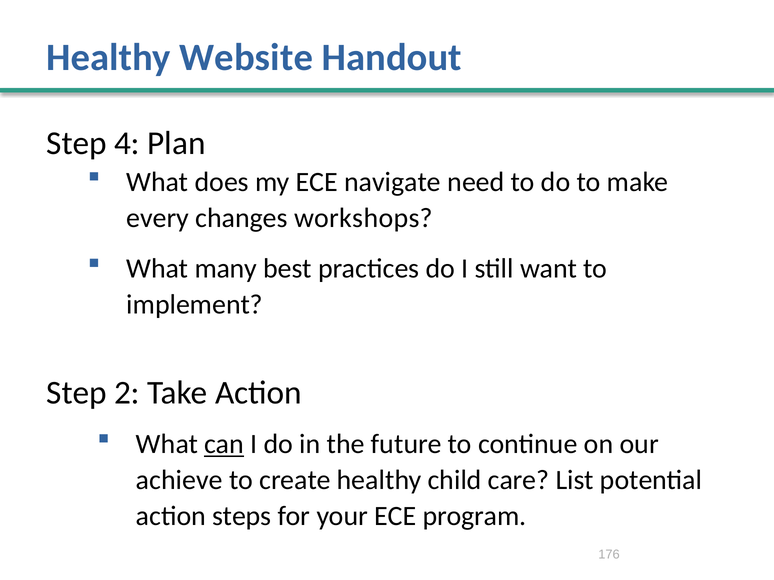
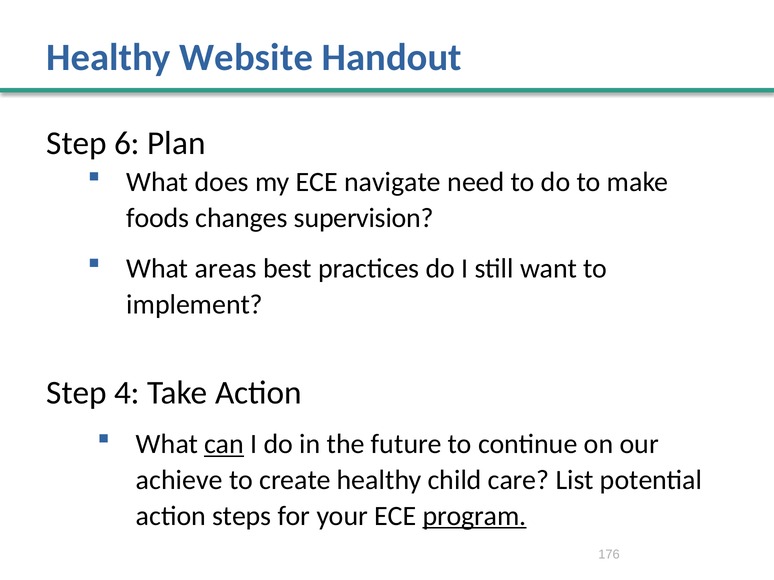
4: 4 -> 6 (127, 143)
every: every -> foods (158, 218)
workshops: workshops -> supervision (364, 218)
many: many -> areas (226, 269)
2: 2 -> 4 (127, 393)
program underline: none -> present (475, 516)
